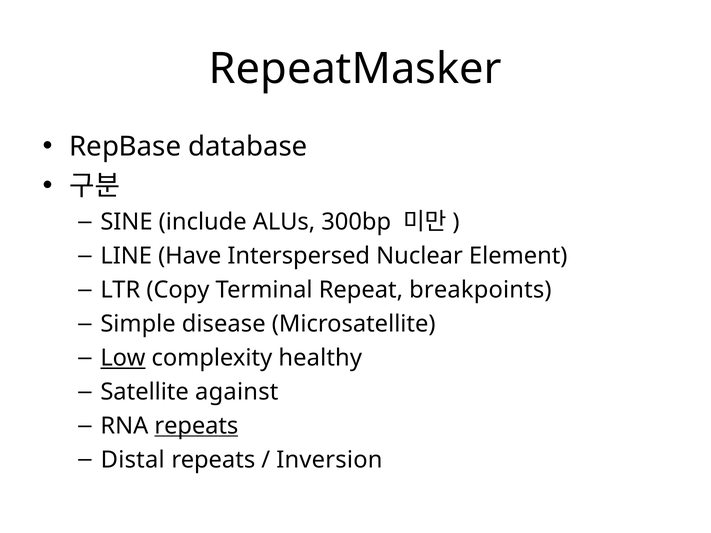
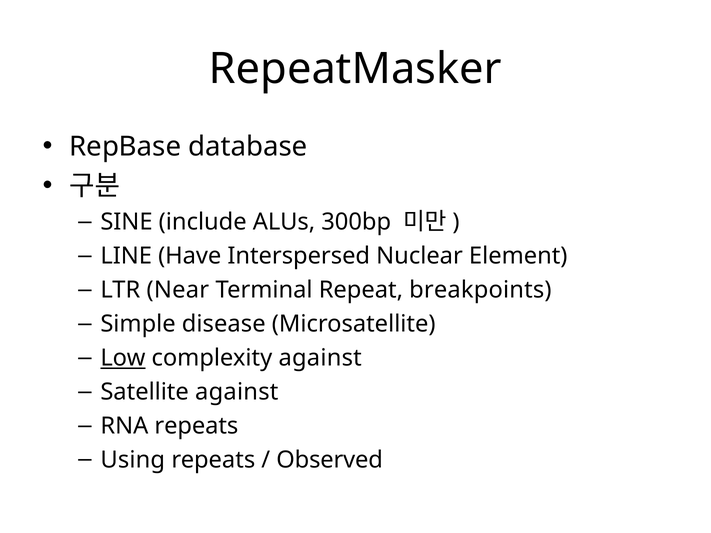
Copy: Copy -> Near (178, 290)
complexity healthy: healthy -> against (320, 358)
repeats underline: present -> none (196, 426)
Distal: Distal -> Using (133, 460)
Inversion: Inversion -> Observed (330, 460)
